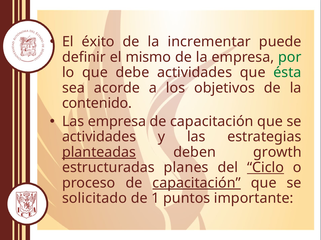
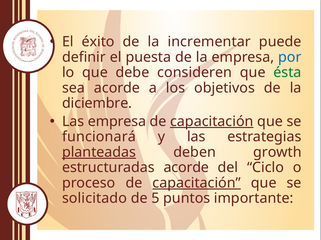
mismo: mismo -> puesta (148, 57)
por colour: green -> blue (290, 57)
debe actividades: actividades -> consideren (195, 73)
contenido: contenido -> diciembre (97, 104)
capacitación underline: none -> present (212, 122)
actividades: actividades -> funcionará (99, 137)
estructuradas planes: planes -> acorde (186, 168)
Ciclo underline: present -> none (266, 168)
1: 1 -> 5 (155, 199)
